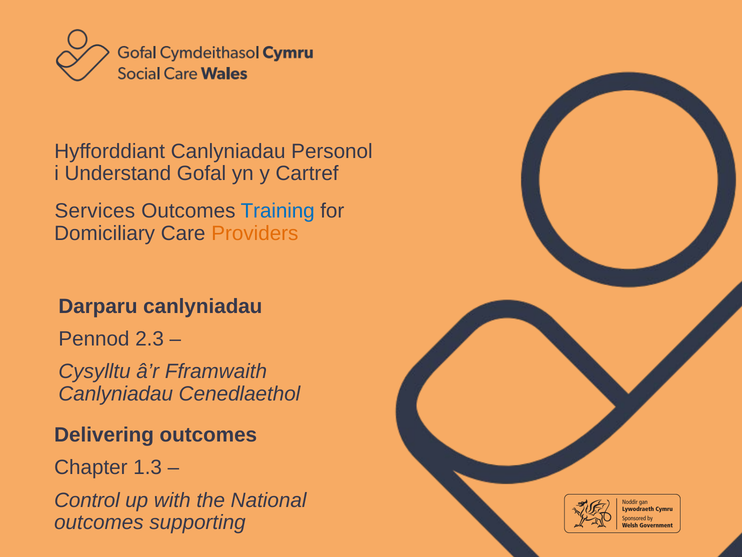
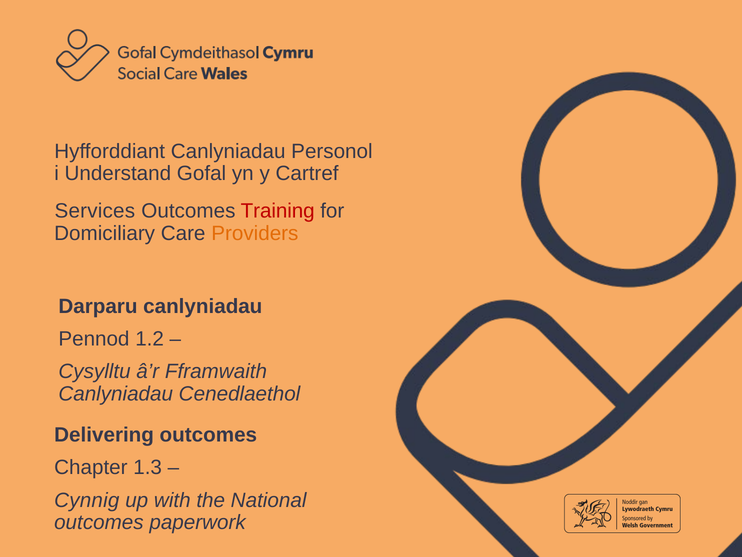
Training colour: blue -> red (278, 211)
2.3: 2.3 -> 1.2 (150, 339)
Control: Control -> Cynnig (87, 500)
supporting: supporting -> paperwork (198, 522)
